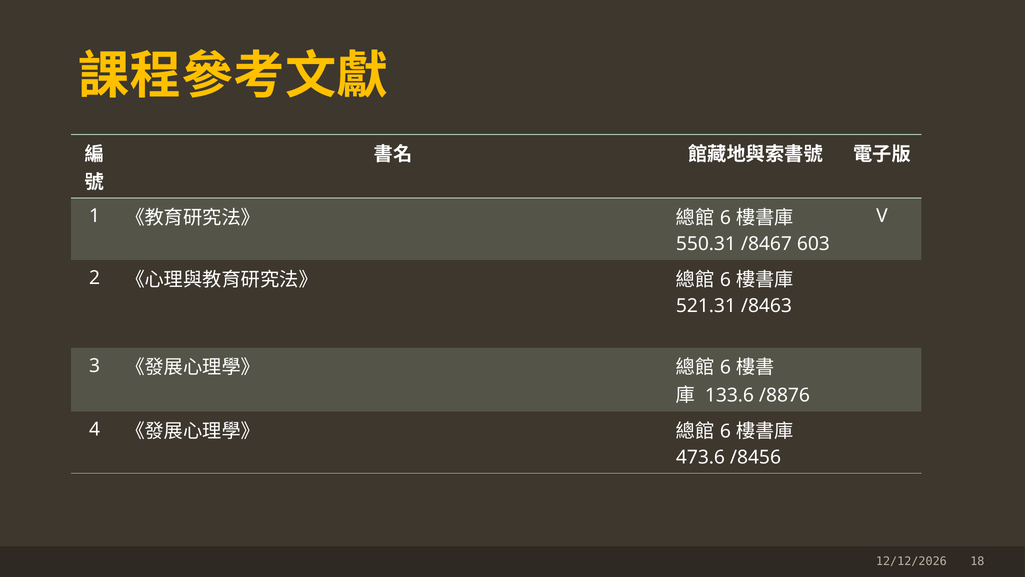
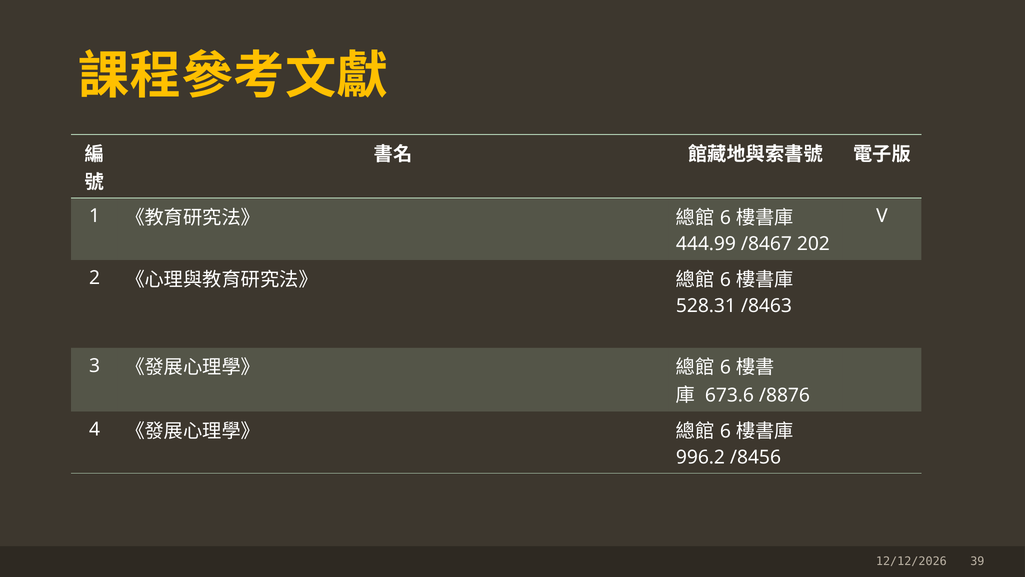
550.31: 550.31 -> 444.99 (706, 244)
603: 603 -> 202 (813, 244)
521.31: 521.31 -> 528.31 (706, 306)
133.6: 133.6 -> 673.6 (729, 395)
473.6: 473.6 -> 996.2 (700, 457)
18: 18 -> 39 (977, 561)
